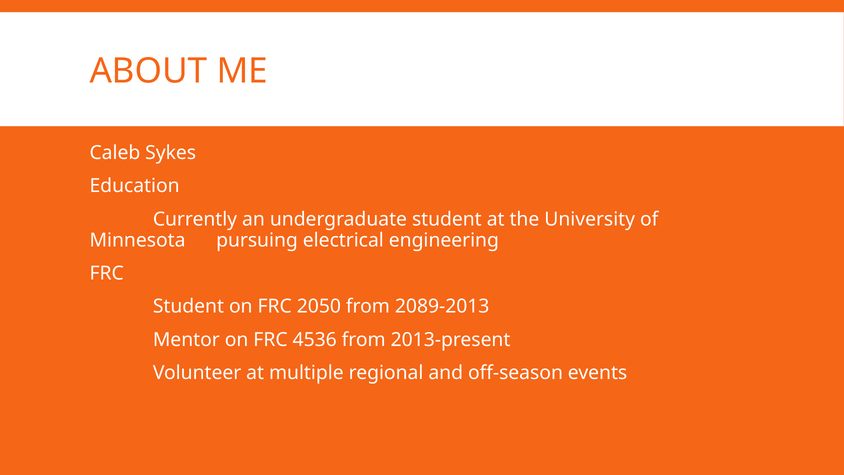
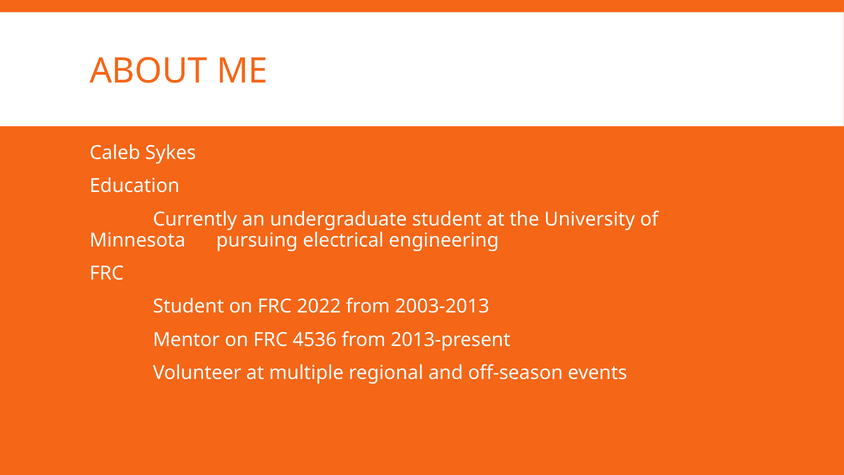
2050: 2050 -> 2022 (319, 306)
2089-2013: 2089-2013 -> 2003-2013 (442, 306)
